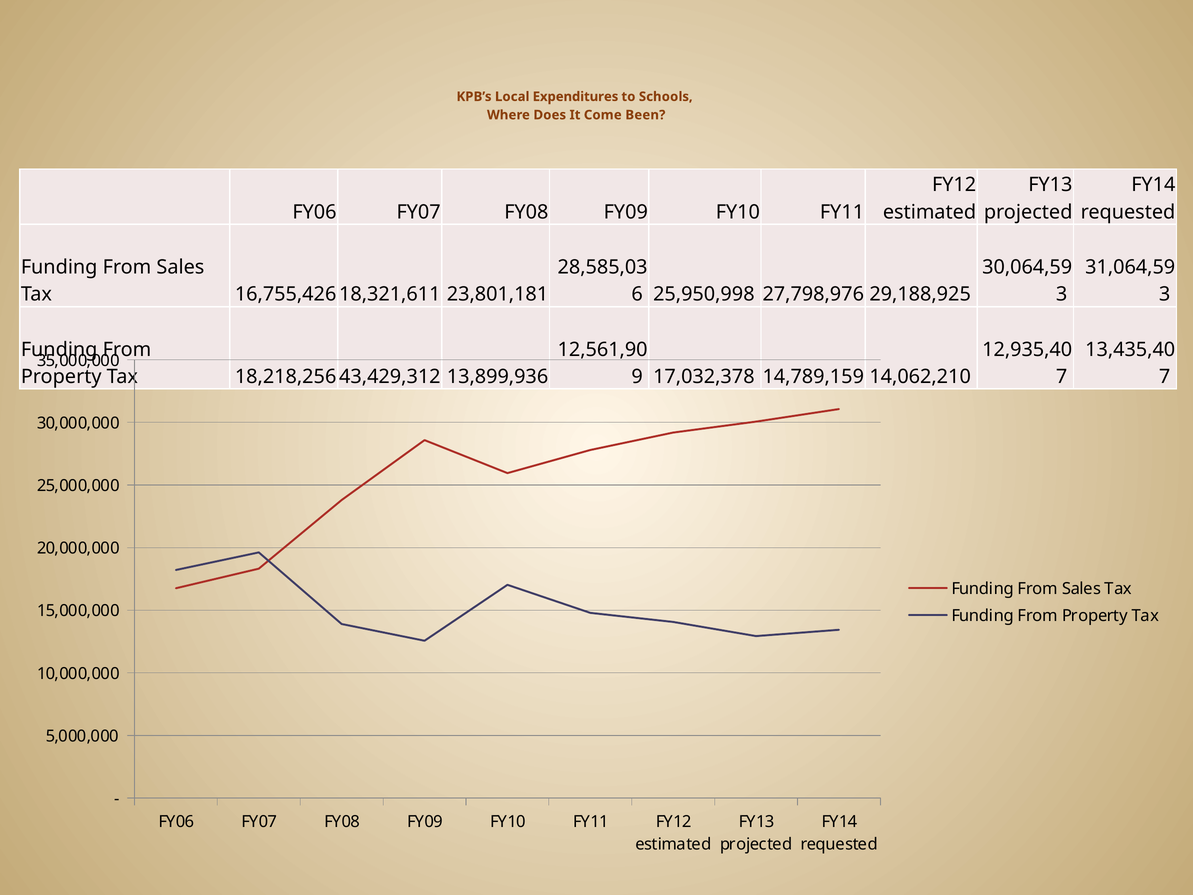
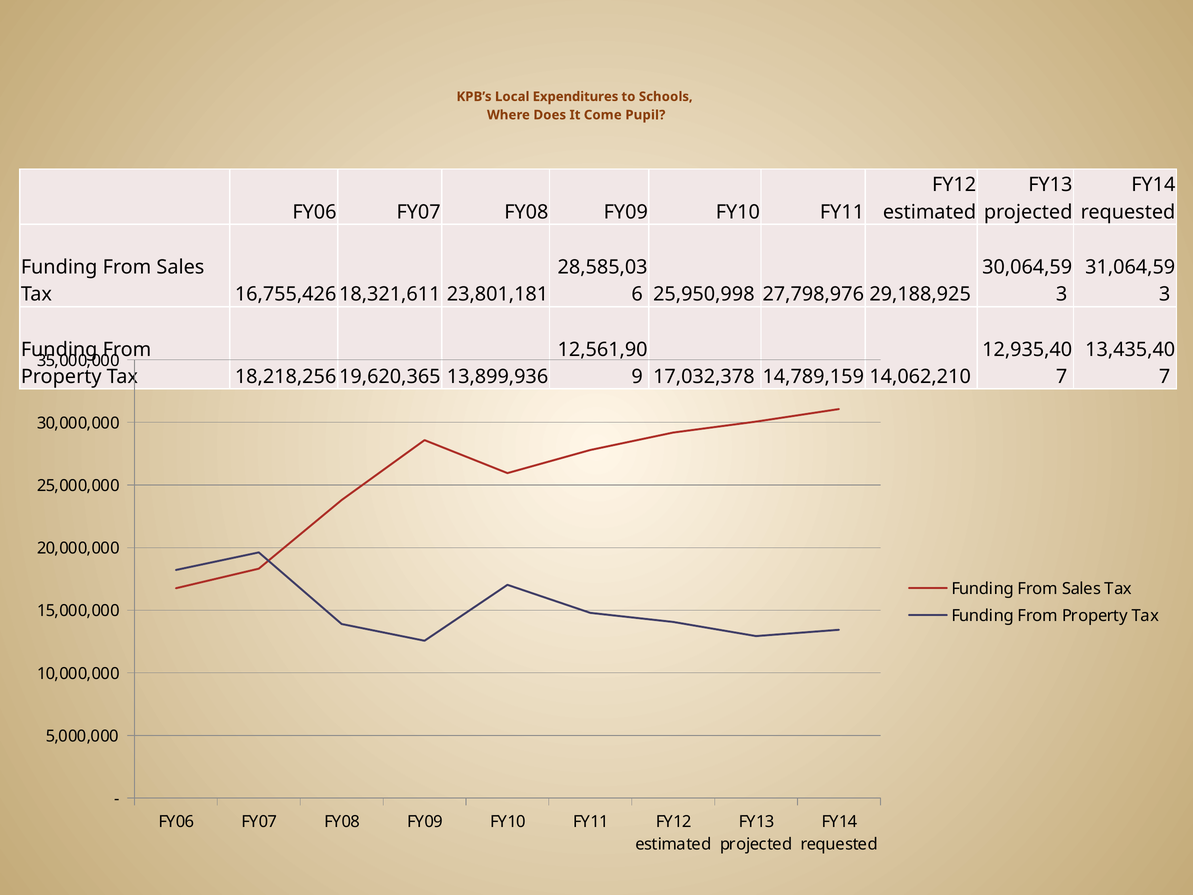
Been: Been -> Pupil (645, 115)
43,429,312: 43,429,312 -> 19,620,365 (390, 376)
